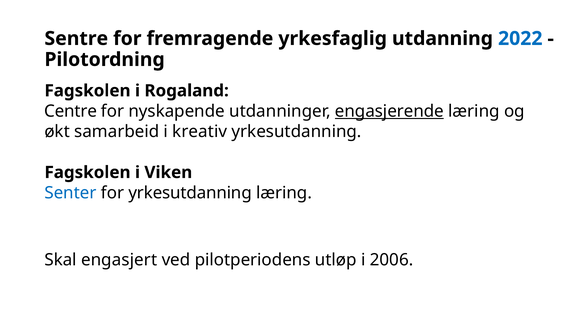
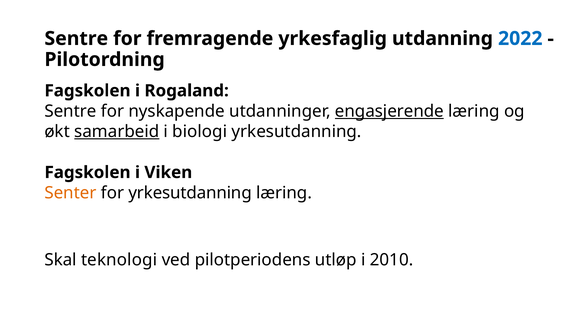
Centre: Centre -> Sentre (70, 111)
samarbeid underline: none -> present (117, 132)
kreativ: kreativ -> biologi (200, 132)
Senter colour: blue -> orange (70, 193)
engasjert: engasjert -> teknologi (119, 260)
2006: 2006 -> 2010 (392, 260)
